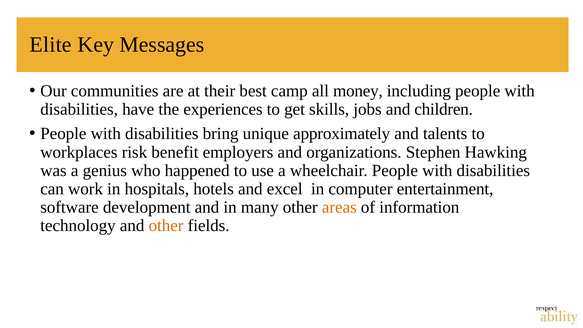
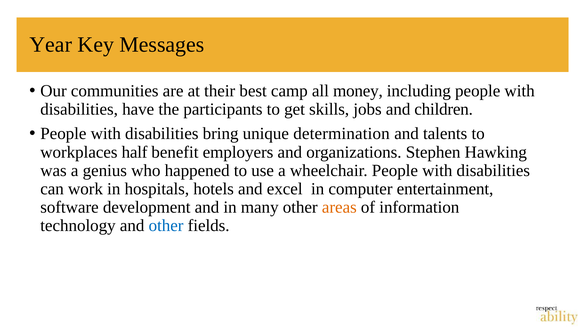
Elite: Elite -> Year (51, 45)
experiences: experiences -> participants (223, 109)
approximately: approximately -> determination (342, 134)
risk: risk -> half (135, 152)
other colour: orange -> blue (166, 226)
